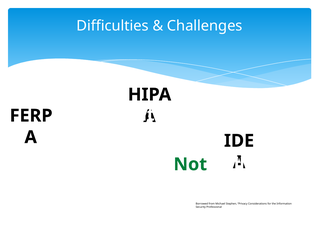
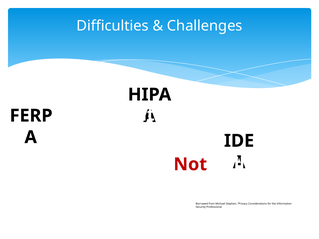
Not colour: green -> red (190, 164)
